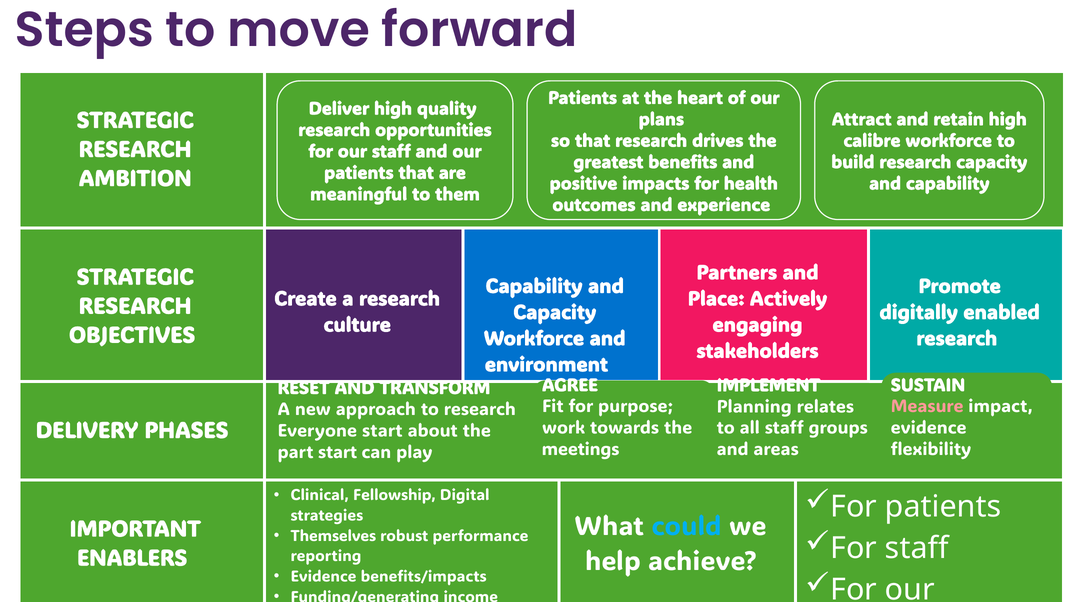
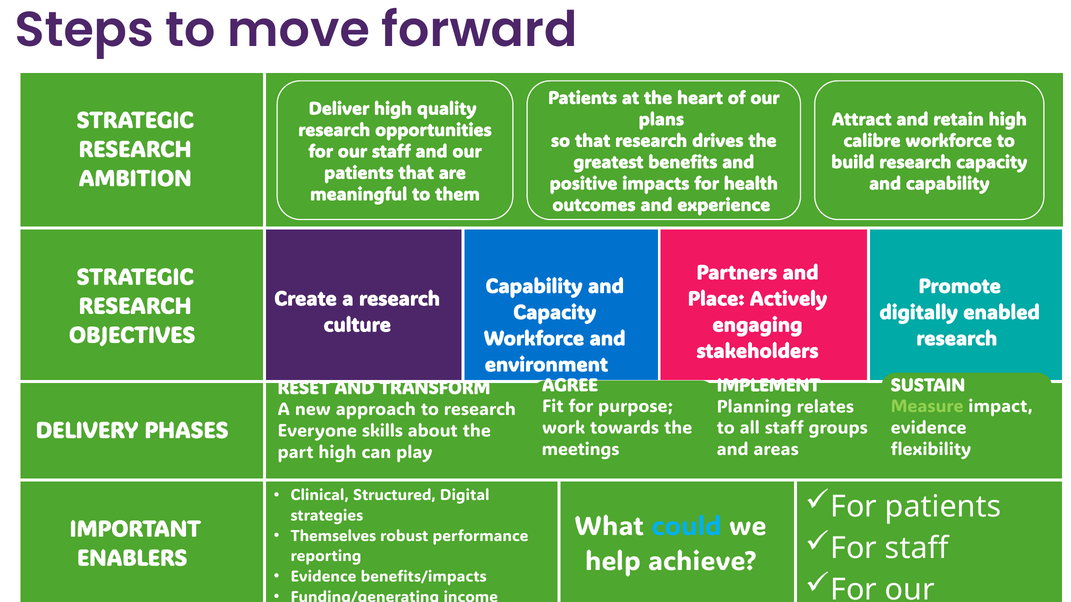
Measure colour: pink -> light green (927, 407)
Everyone start: start -> skills (382, 431)
part start: start -> high (338, 452)
Fellowship: Fellowship -> Structured (394, 496)
